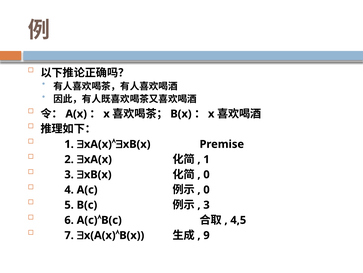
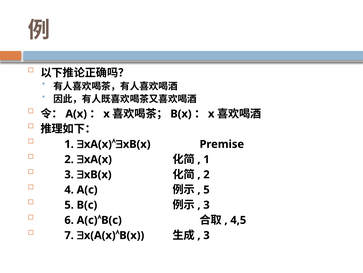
0: 0 -> 2 (206, 174)
0: 0 -> 5 (206, 189)
9: 9 -> 3 (206, 235)
